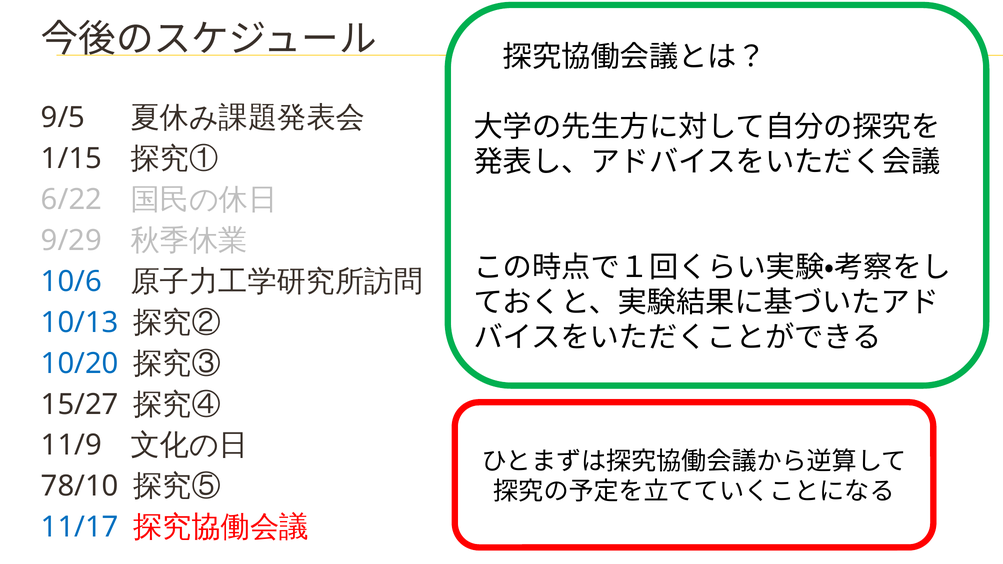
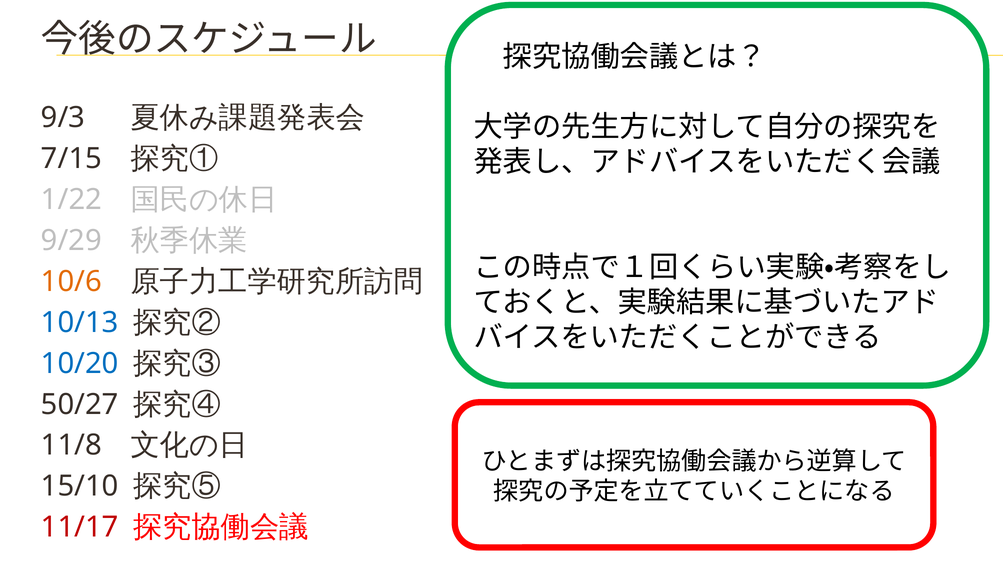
9/5: 9/5 -> 9/3 (63, 118)
1/15: 1/15 -> 7/15 (71, 159)
6/22: 6/22 -> 1/22 (71, 200)
10/6 colour: blue -> orange (71, 282)
15/27: 15/27 -> 50/27 (80, 404)
11/9: 11/9 -> 11/8 (71, 445)
78/10: 78/10 -> 15/10 (80, 486)
11/17 colour: blue -> red (80, 527)
